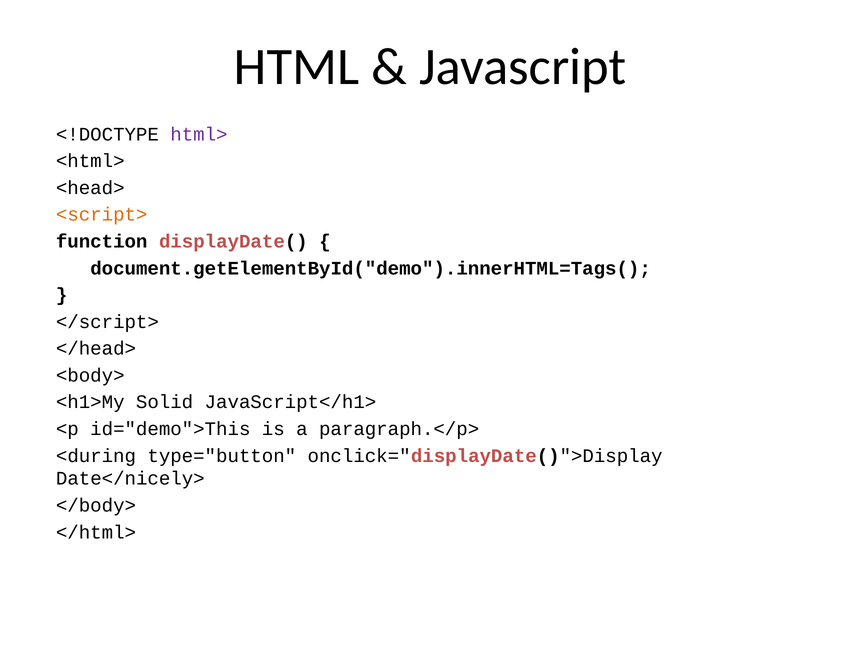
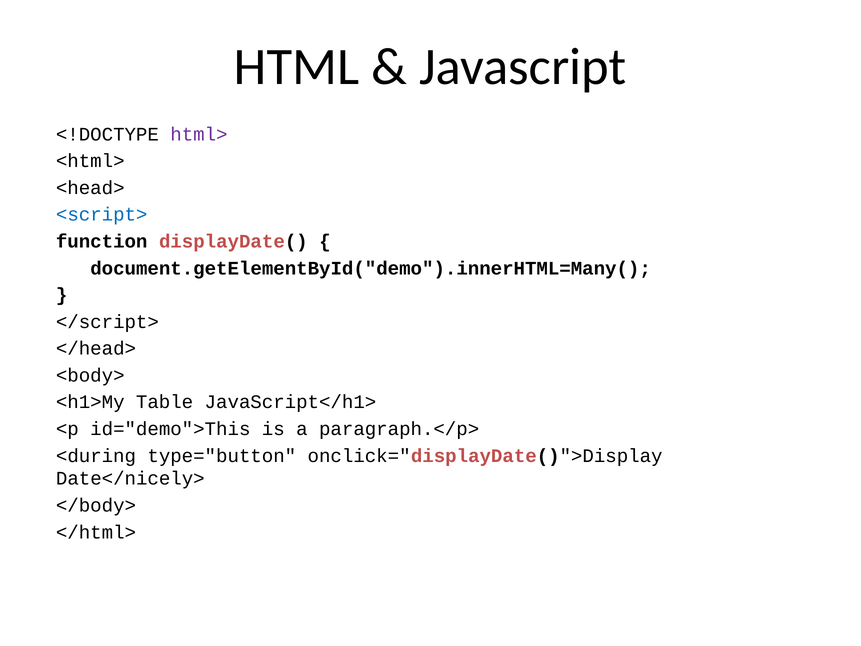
<script> colour: orange -> blue (102, 215)
document.getElementById("demo").innerHTML=Tags(: document.getElementById("demo").innerHTML=Tags( -> document.getElementById("demo").innerHTML=Many( (371, 268)
Solid: Solid -> Table (165, 402)
